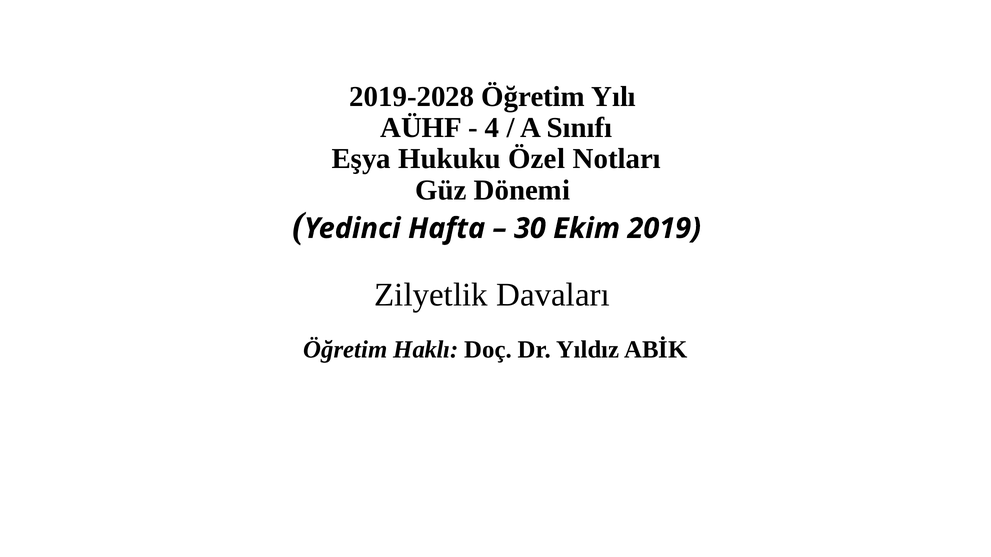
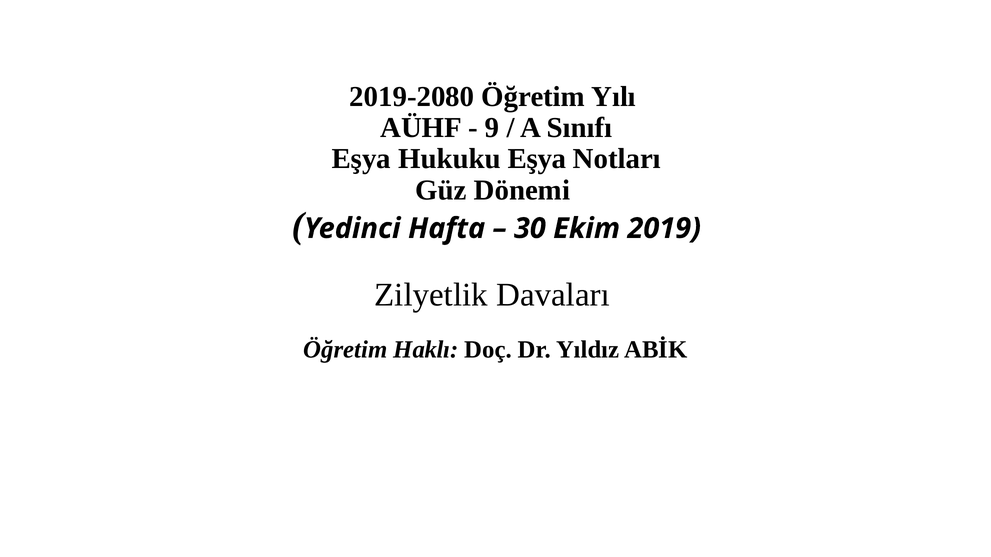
2019-2028: 2019-2028 -> 2019-2080 (412, 97)
4: 4 -> 9 (492, 128)
Hukuku Özel: Özel -> Eşya (537, 159)
